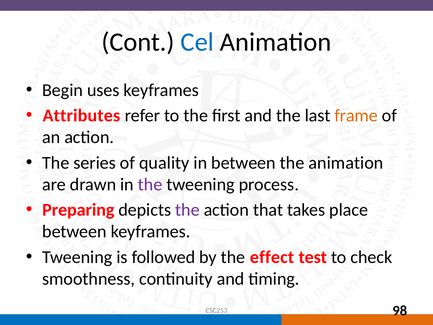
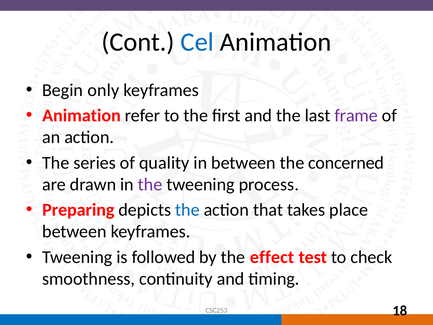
uses: uses -> only (103, 90)
Attributes: Attributes -> Animation (82, 116)
frame colour: orange -> purple (356, 116)
the animation: animation -> concerned (346, 163)
the colour: purple -> blue (187, 210)
98: 98 -> 18 (400, 311)
